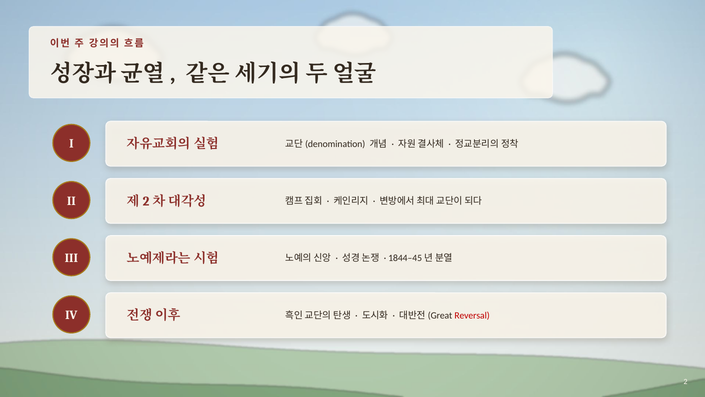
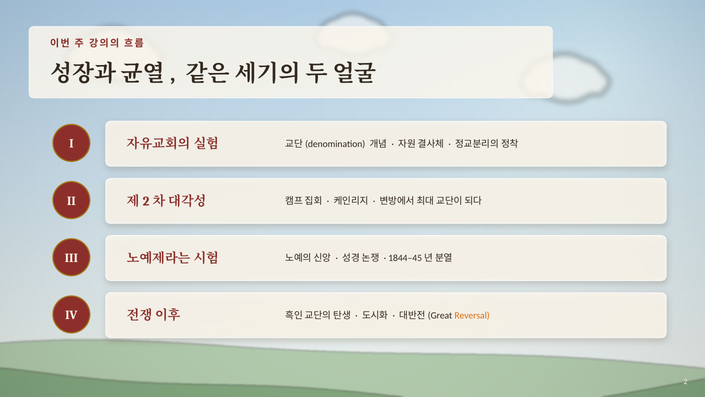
Reversal colour: red -> orange (472, 315)
